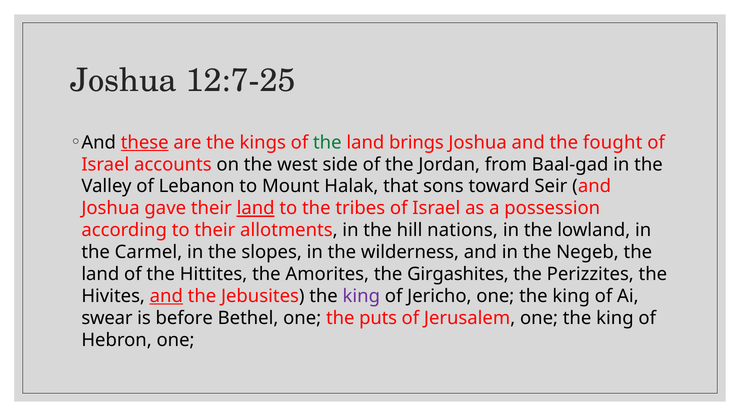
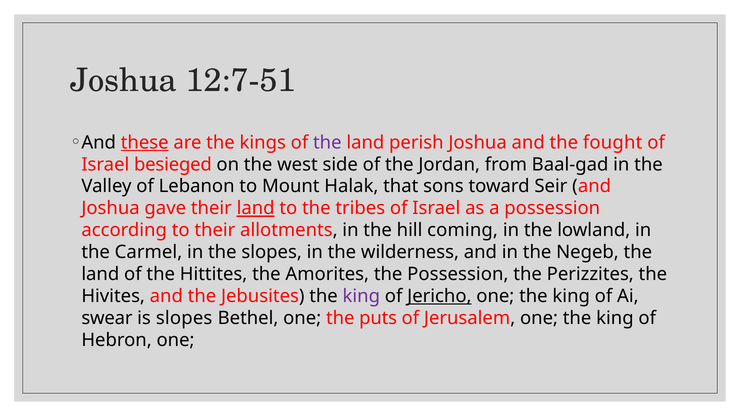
12:7-25: 12:7-25 -> 12:7-51 (241, 80)
the colour: green -> purple (327, 143)
brings: brings -> perish (416, 143)
accounts: accounts -> besieged (173, 165)
nations: nations -> coming (463, 230)
the Girgashites: Girgashites -> Possession (458, 274)
and underline: present -> none (166, 296)
Jericho underline: none -> present (439, 296)
is before: before -> slopes (184, 318)
